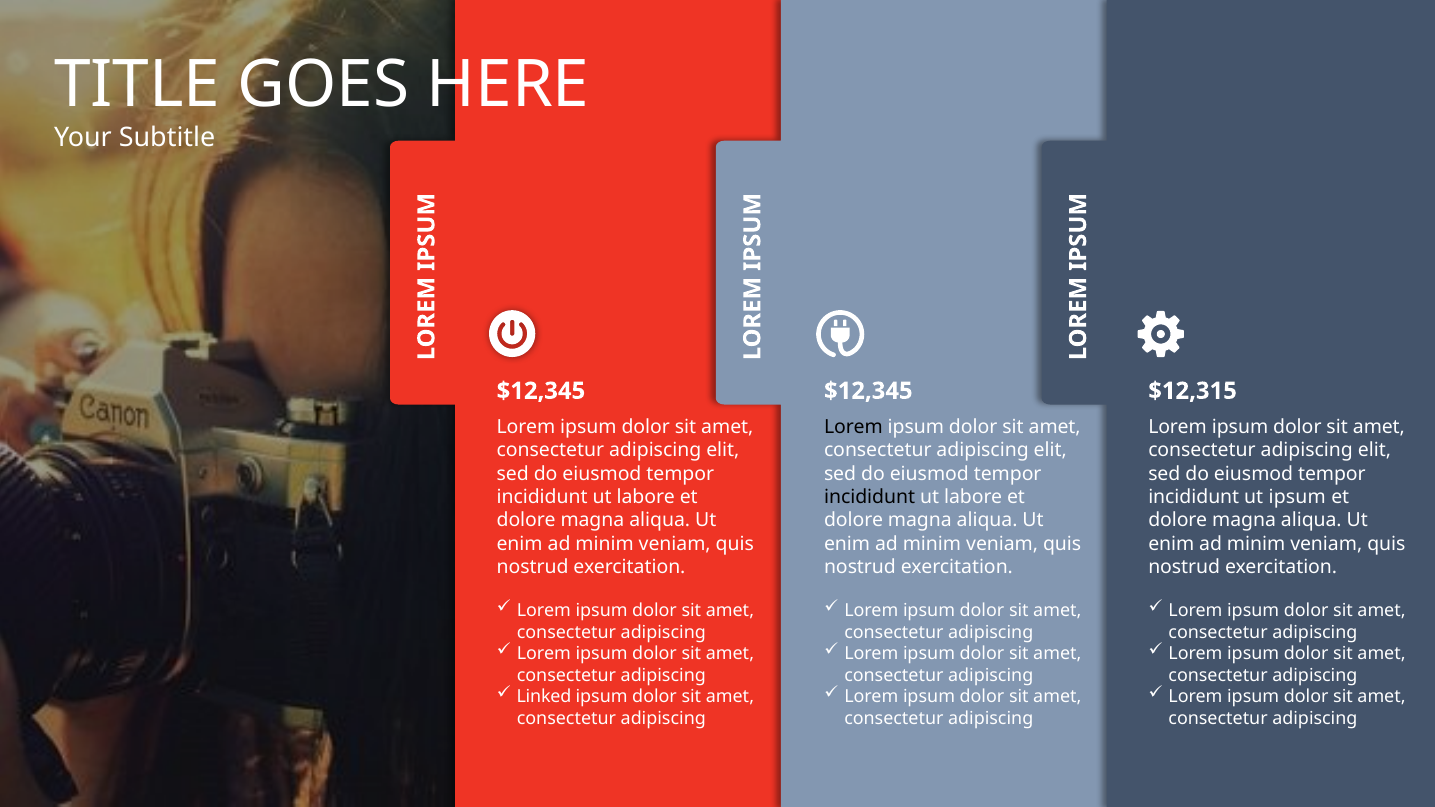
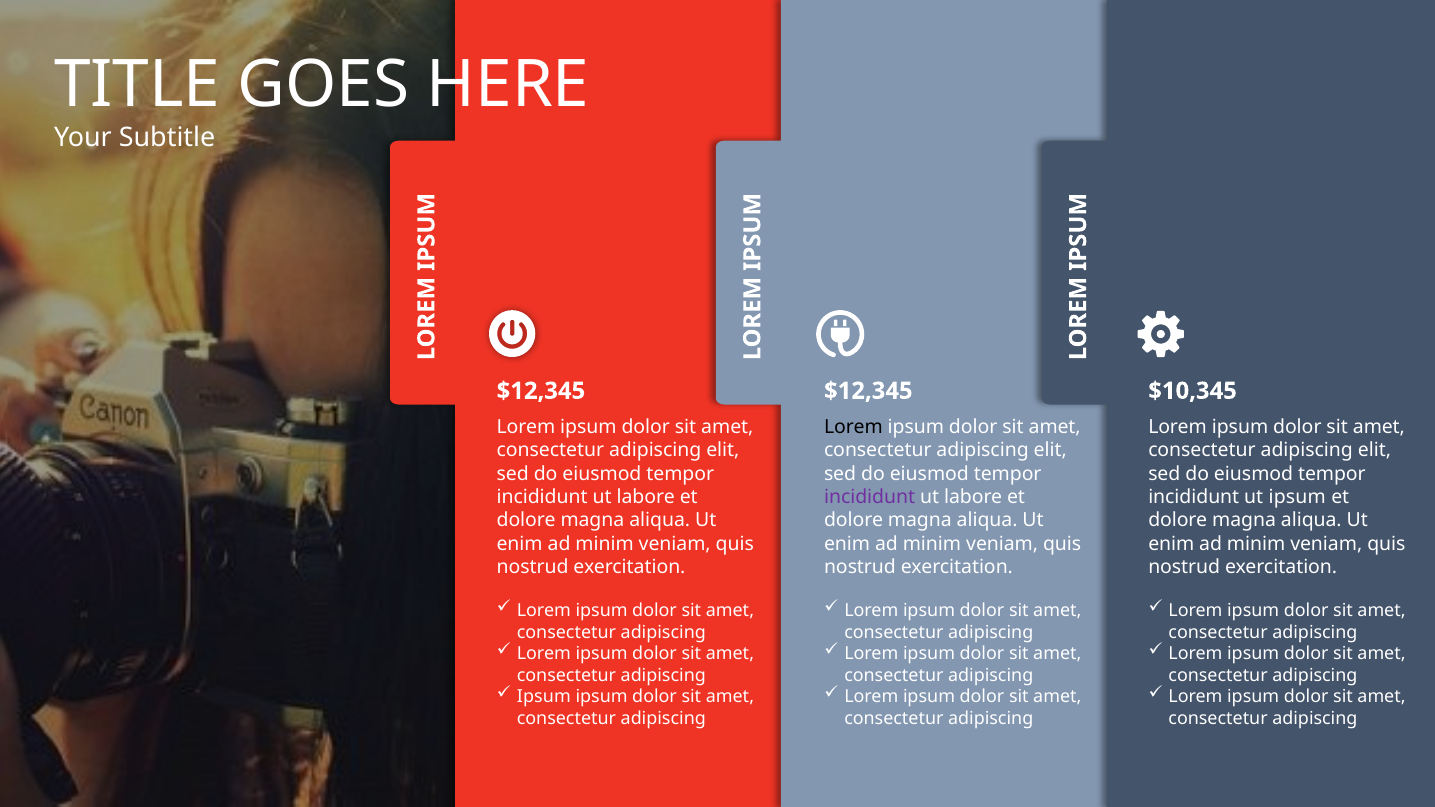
$12,315: $12,315 -> $10,345 (1193, 391)
incididunt colour: black -> purple (870, 497)
Linked: Linked -> Ipsum (544, 697)
